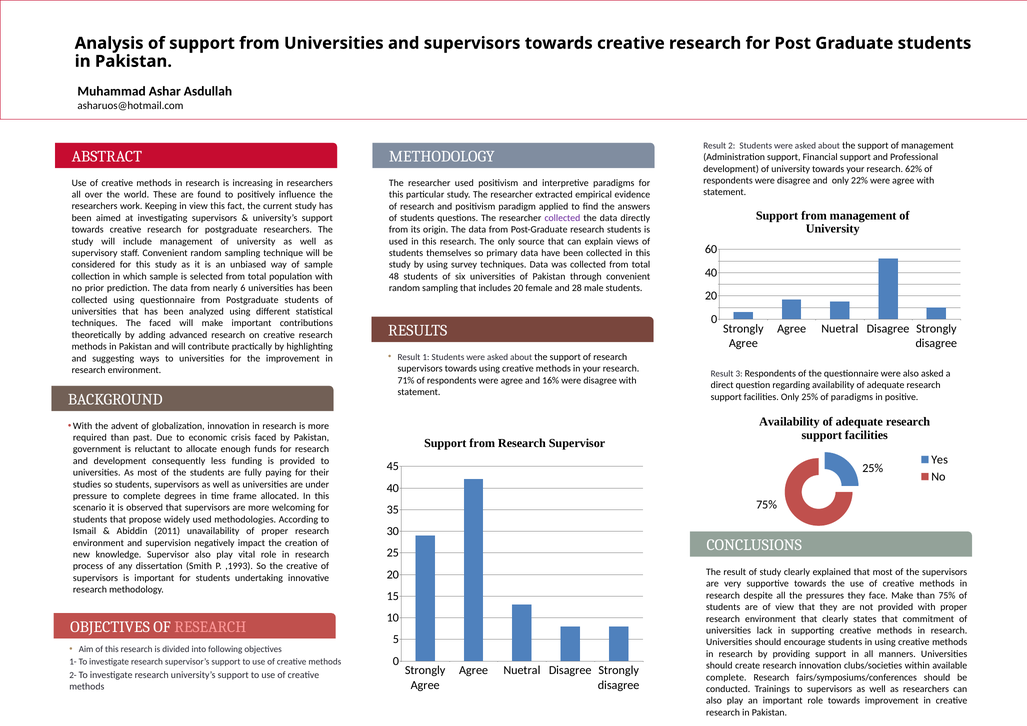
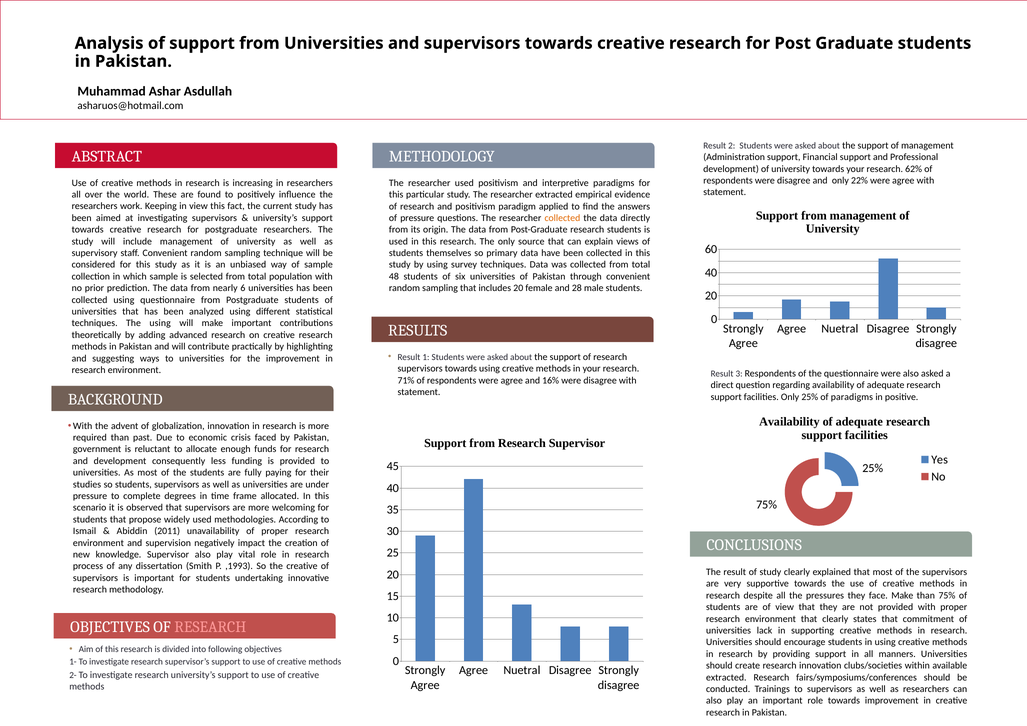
students: students -> pressure (417, 218)
collected colour: purple -> orange (562, 218)
The faced: faced -> using (160, 323)
complete: complete -> extracted (726, 678)
